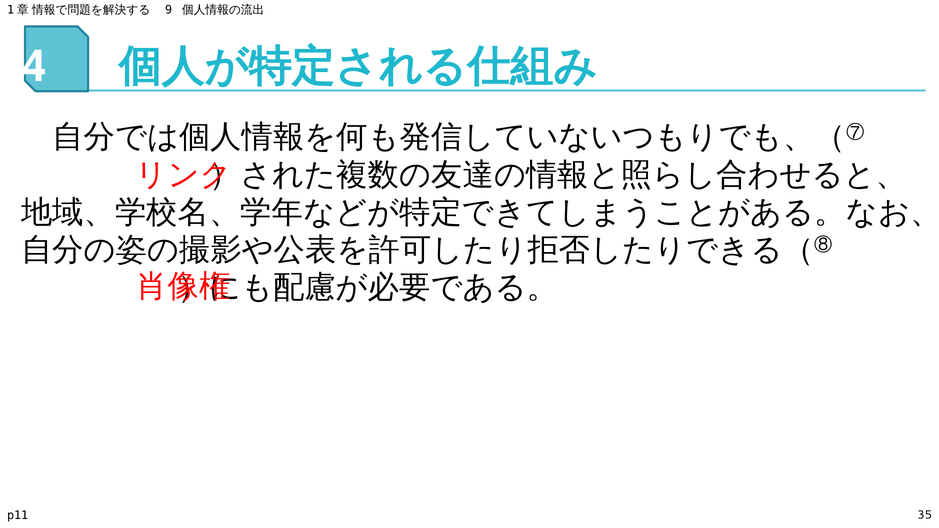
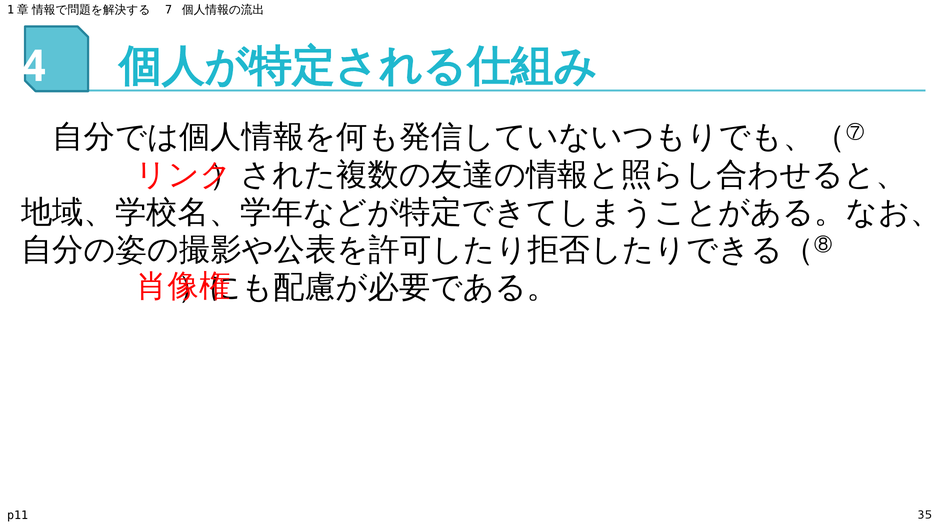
9: 9 -> 7 (169, 10)
